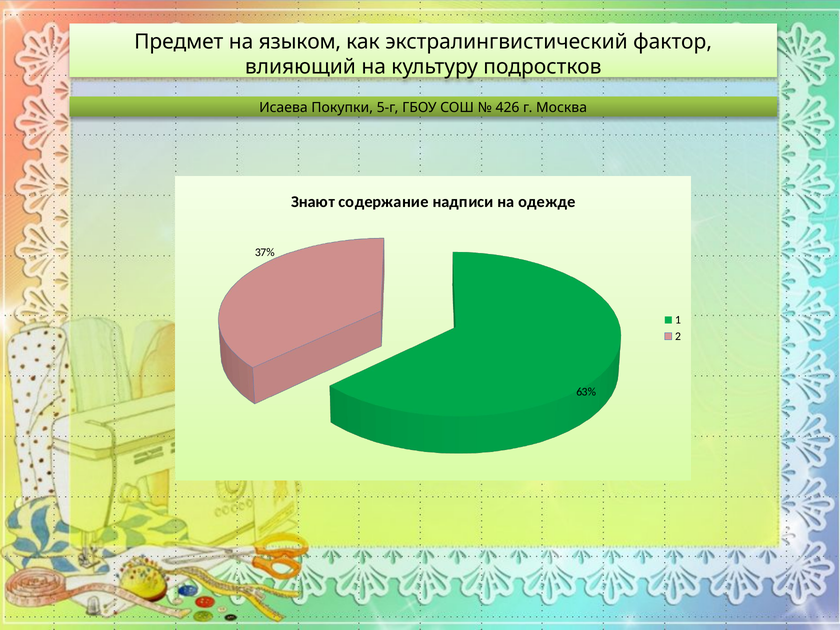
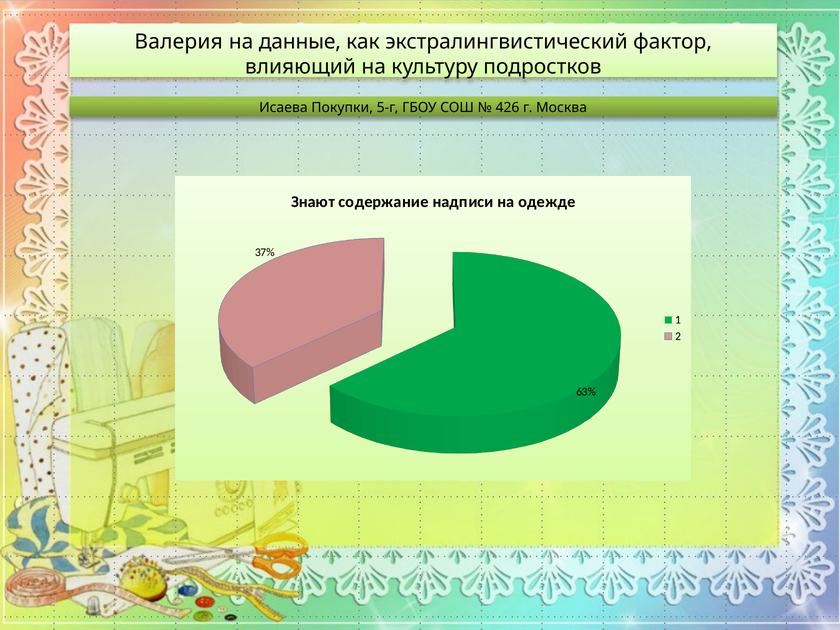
Предмет: Предмет -> Валерия (179, 42)
языком: языком -> данные (300, 42)
